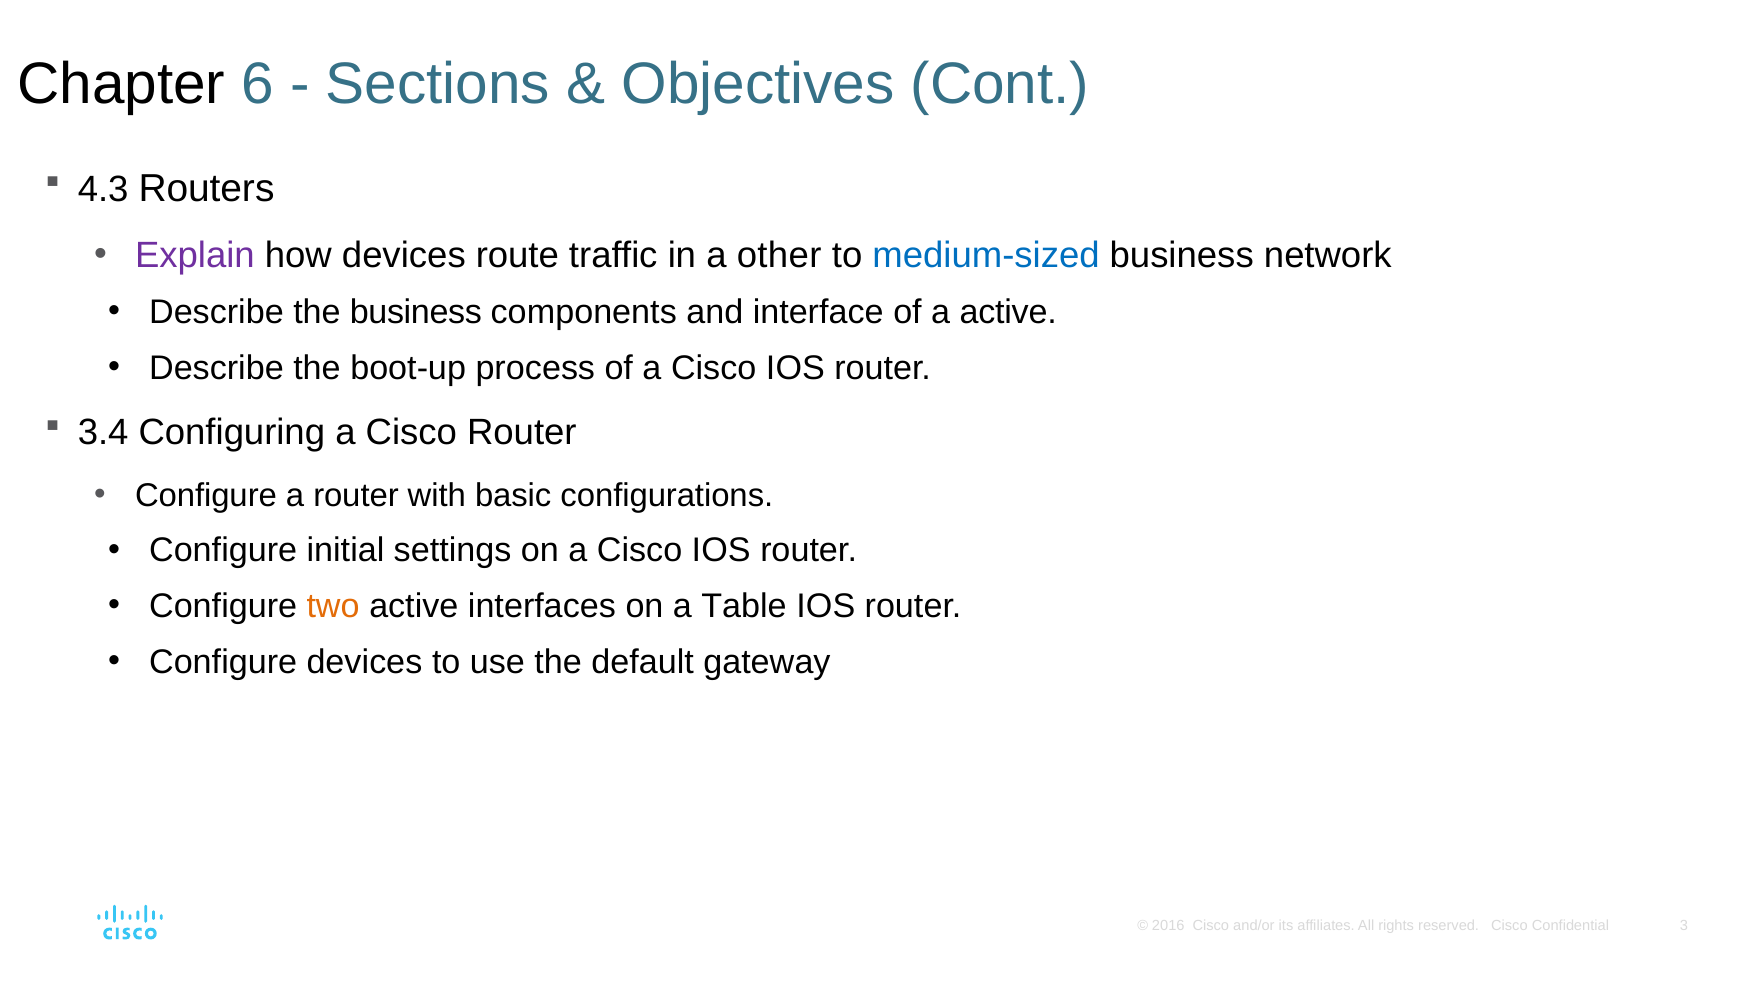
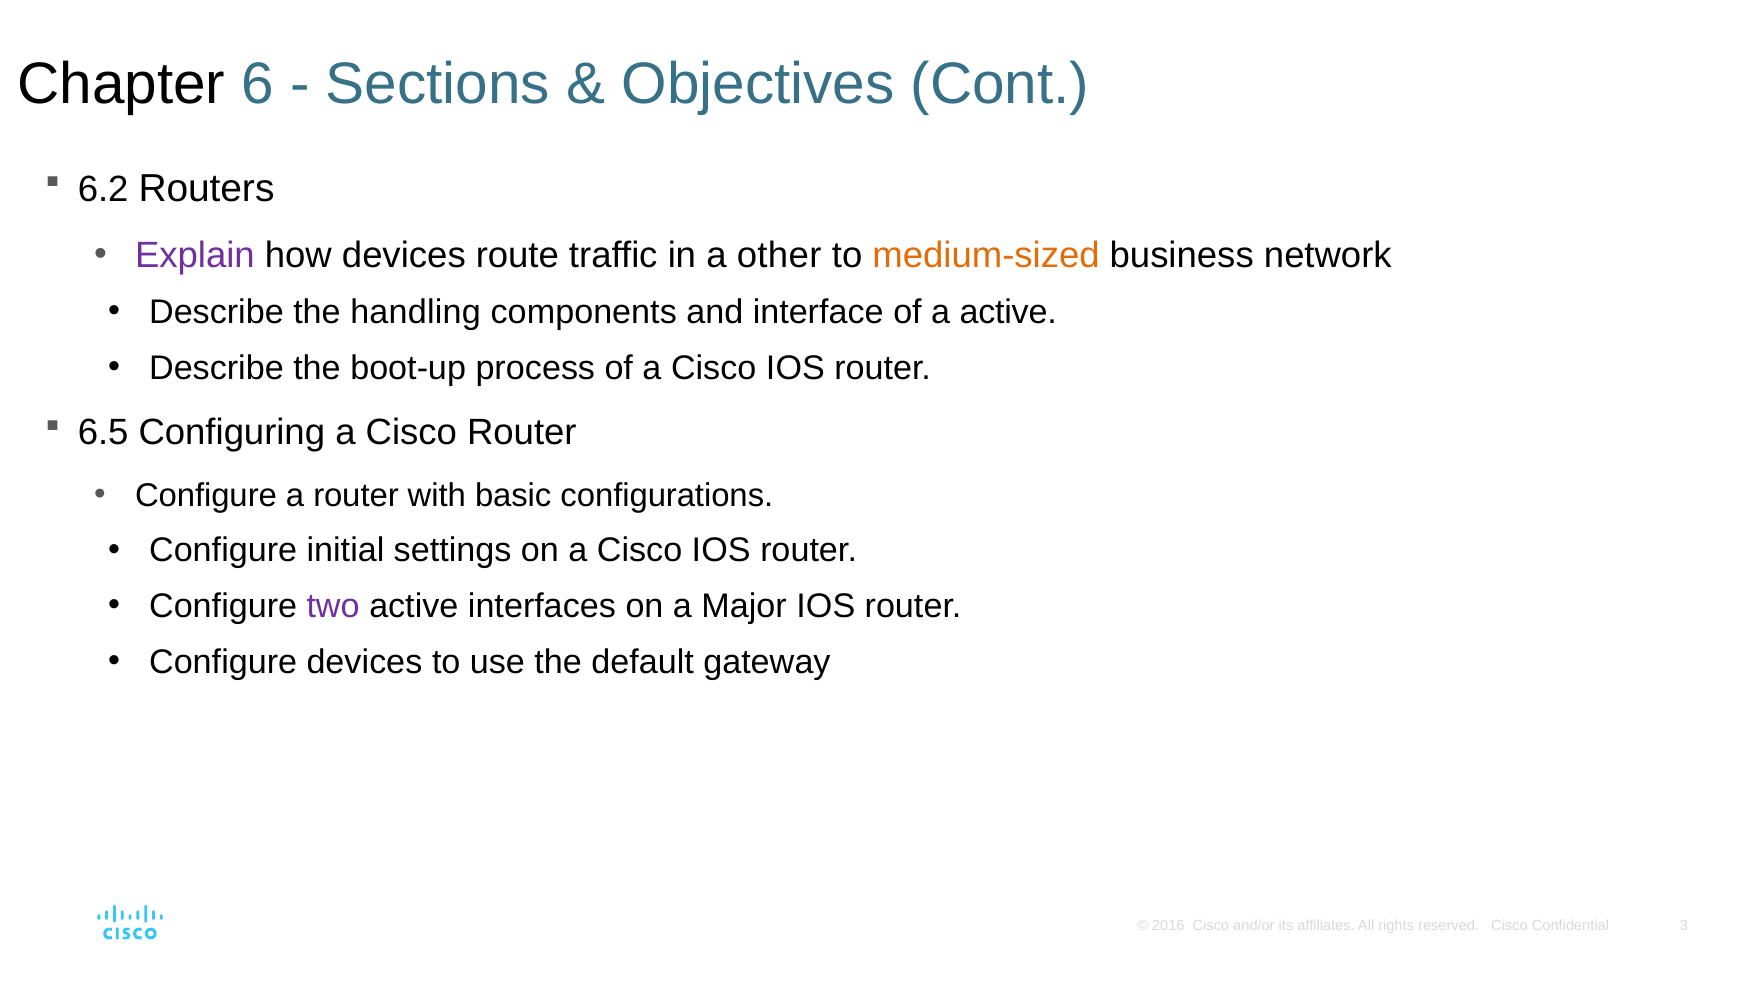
4.3: 4.3 -> 6.2 (103, 189)
medium-sized colour: blue -> orange (986, 255)
the business: business -> handling (416, 312)
3.4: 3.4 -> 6.5 (103, 432)
two colour: orange -> purple (333, 606)
Table: Table -> Major (744, 606)
